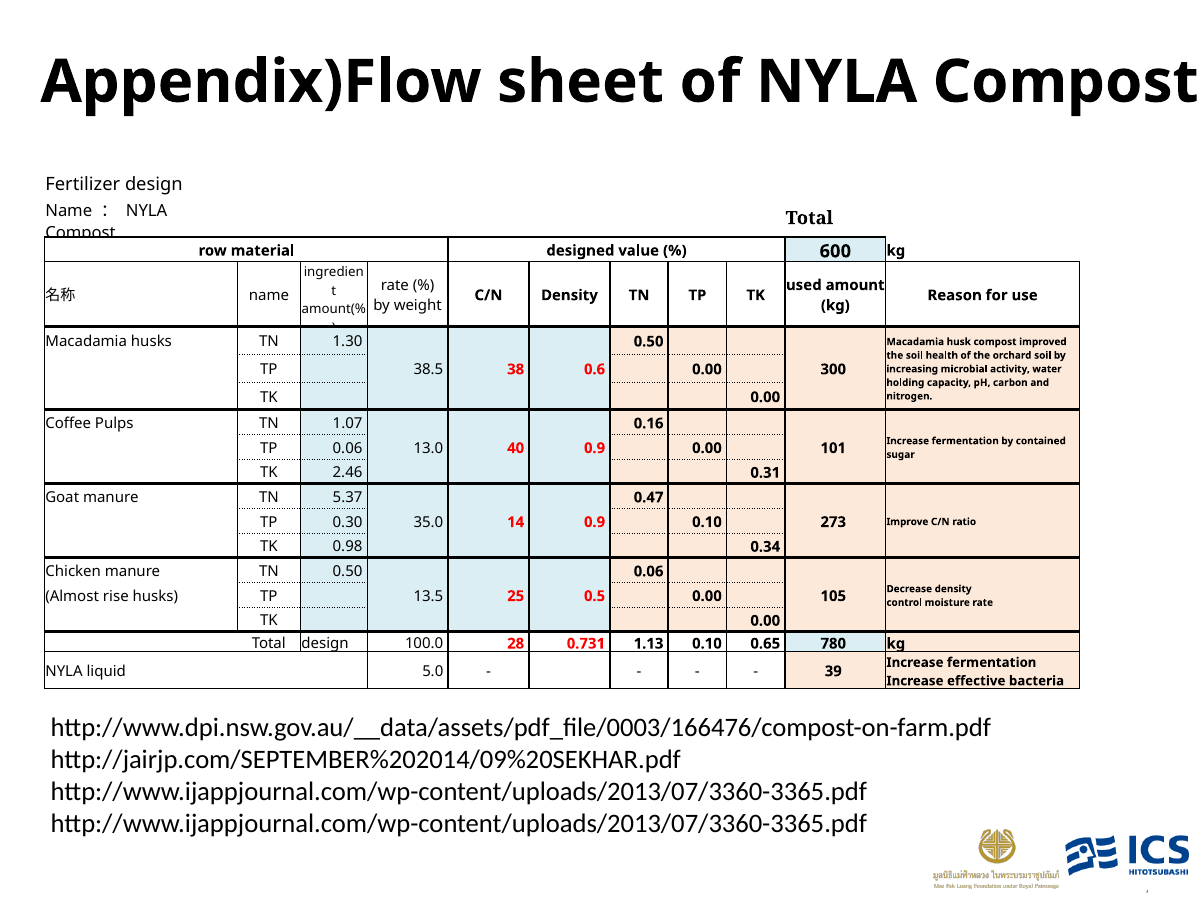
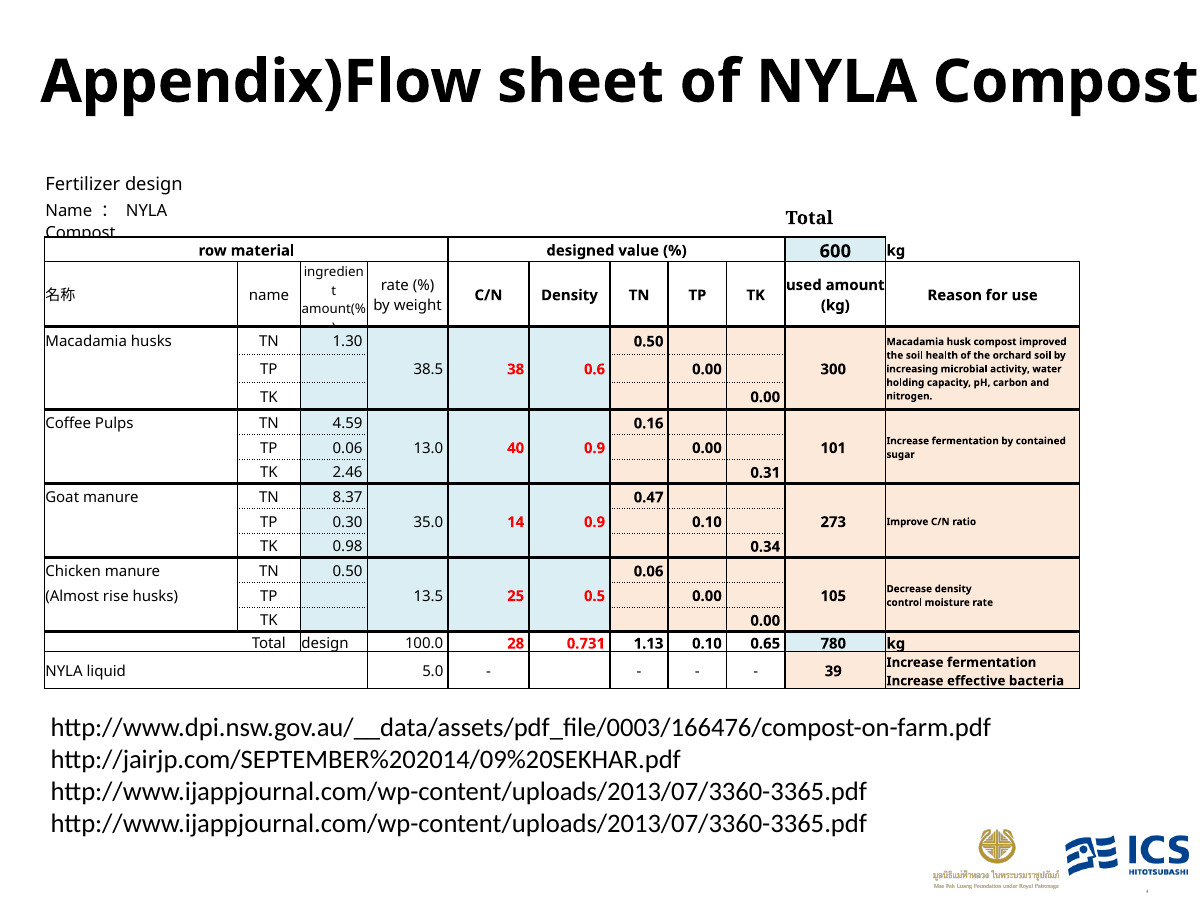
1.07: 1.07 -> 4.59 (348, 423)
5.37: 5.37 -> 8.37 (348, 497)
